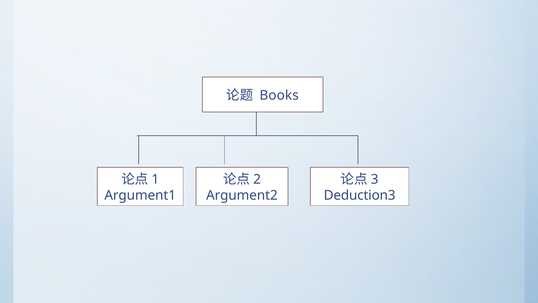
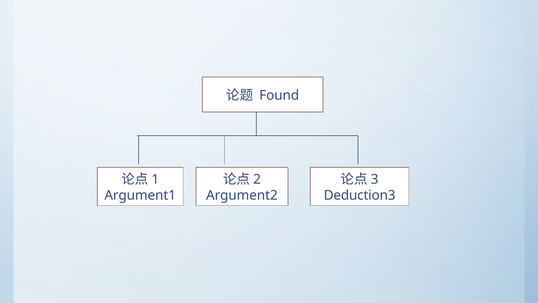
Books: Books -> Found (279, 95)
